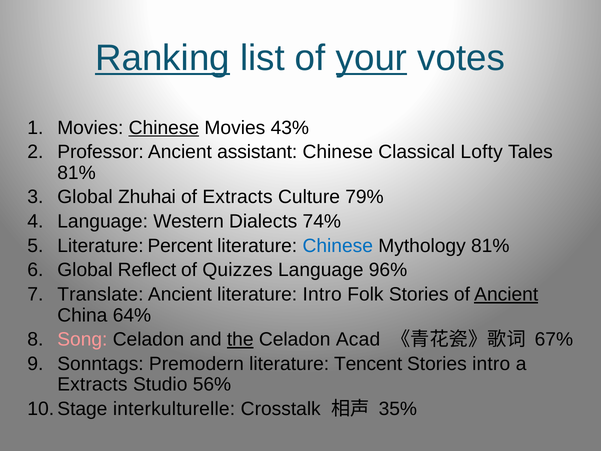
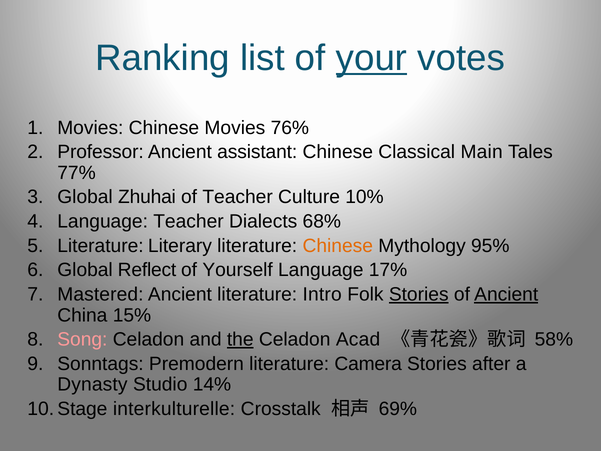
Ranking underline: present -> none (162, 58)
Chinese underline: present -> none (164, 128)
43%: 43% -> 76% (290, 128)
Lofty: Lofty -> Main (482, 152)
81%: 81% -> 77% (77, 173)
of Extracts: Extracts -> Teacher (238, 197)
79%: 79% -> 10% (364, 197)
Language Western: Western -> Teacher (188, 221)
74%: 74% -> 68% (322, 221)
Percent: Percent -> Literary (180, 246)
Chinese colour: blue -> orange (338, 246)
Mythology 81%: 81% -> 95% (490, 246)
Quizzes: Quizzes -> Yourself (238, 270)
96%: 96% -> 17% (388, 270)
Translate: Translate -> Mastered (100, 294)
Stories underline: none -> present (419, 294)
64%: 64% -> 15% (132, 315)
67%: 67% -> 58% (554, 339)
Tencent: Tencent -> Camera (368, 364)
Stories intro: intro -> after (491, 364)
Extracts: Extracts -> Dynasty (92, 384)
56%: 56% -> 14% (212, 384)
35%: 35% -> 69% (398, 409)
